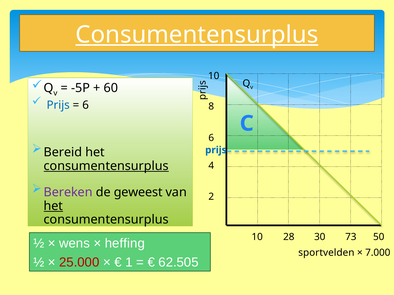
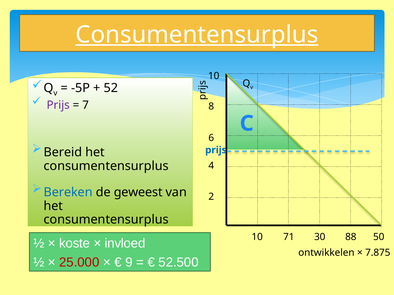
60: 60 -> 52 (111, 88)
Prijs colour: blue -> purple (58, 105)
6: 6 -> 7 (86, 105)
consumentensurplus underline: present -> none (106, 166)
Bereken colour: purple -> blue (68, 193)
het underline: present -> none (53, 206)
28: 28 -> 71 (289, 237)
73: 73 -> 88 (351, 237)
wens: wens -> koste (75, 244)
heffing: heffing -> invloed (125, 244)
sportvelden: sportvelden -> ontwikkelen (326, 253)
7.000: 7.000 -> 7.875 (378, 253)
1: 1 -> 9 (129, 263)
62.505: 62.505 -> 52.500 (179, 263)
